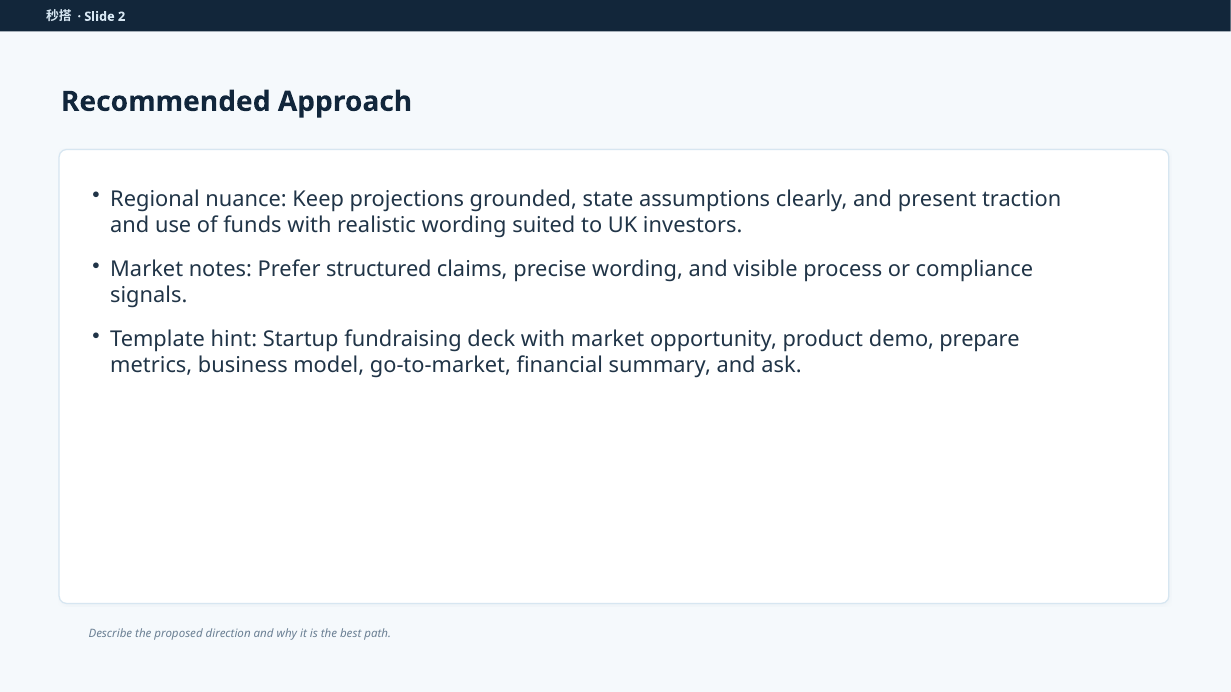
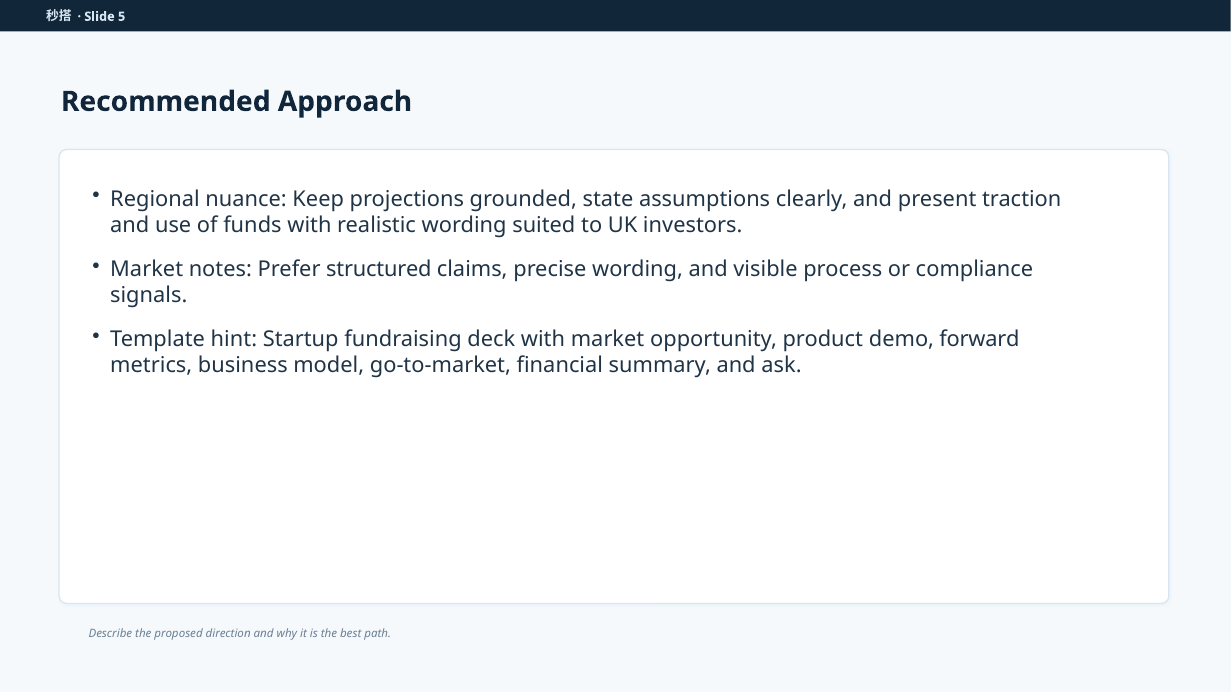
2: 2 -> 5 (122, 17)
prepare: prepare -> forward (980, 340)
